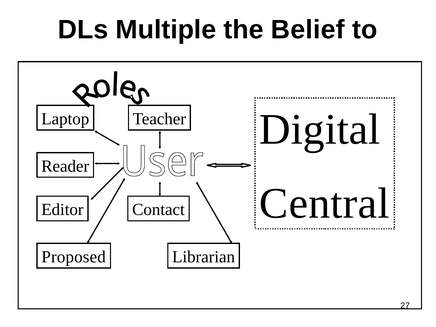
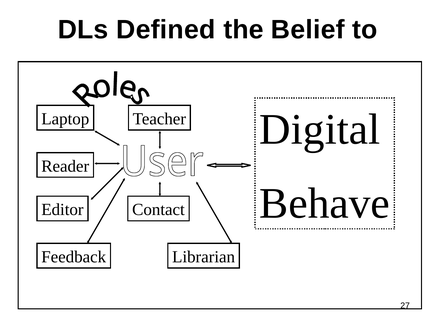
Multiple: Multiple -> Defined (166, 30)
Central: Central -> Behave (325, 204)
Proposed: Proposed -> Feedback (74, 257)
